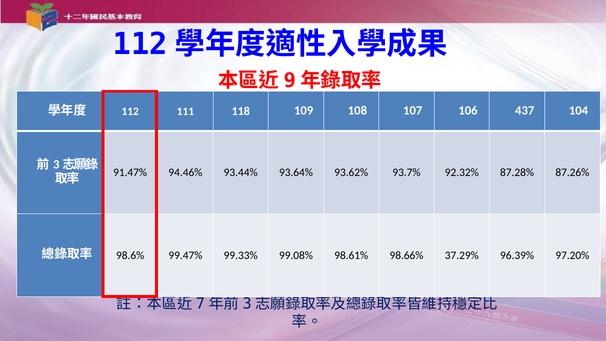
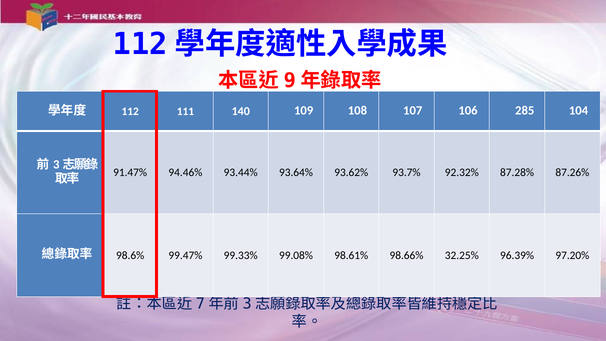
118: 118 -> 140 (241, 111)
437: 437 -> 285 (525, 111)
37.29%: 37.29% -> 32.25% (462, 255)
